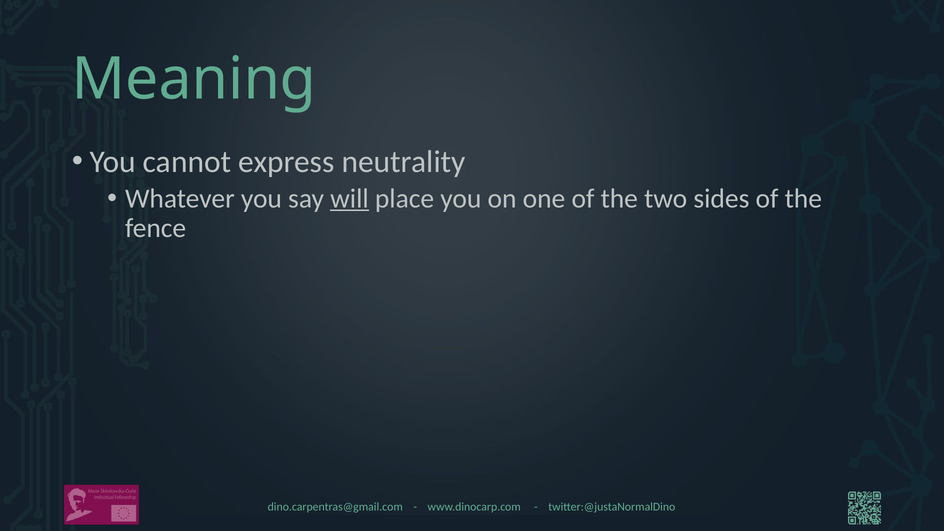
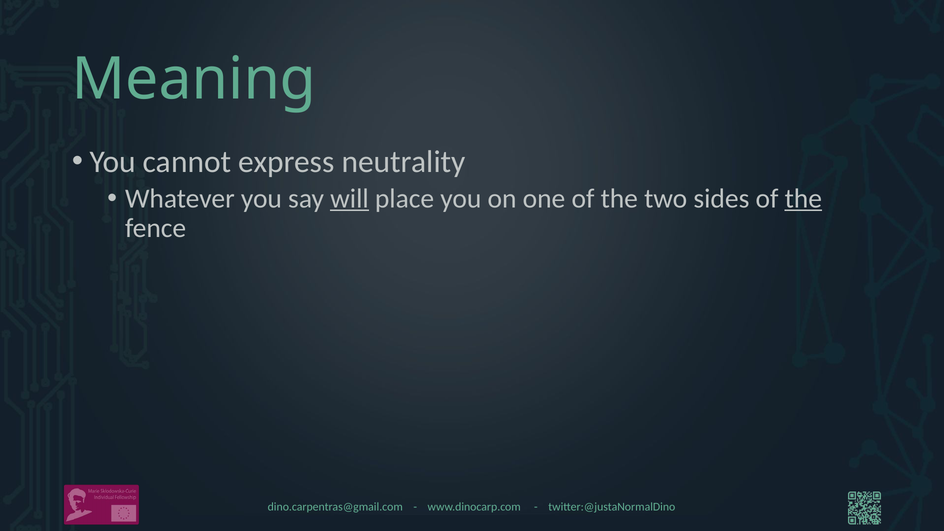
the underline: none -> present (803, 199)
